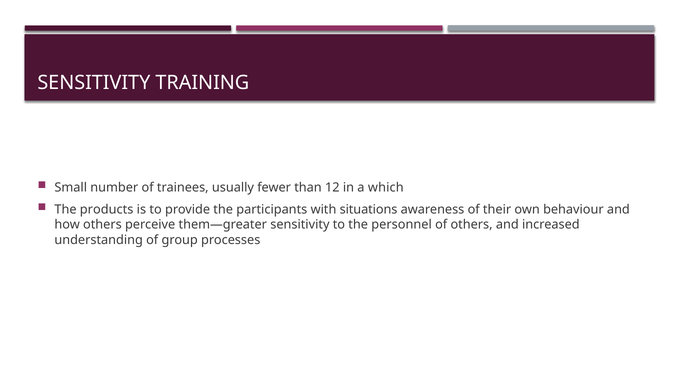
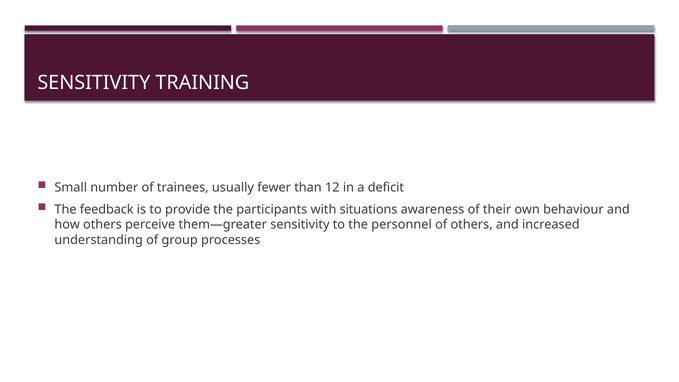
which: which -> deficit (386, 187)
products: products -> feedback (107, 209)
